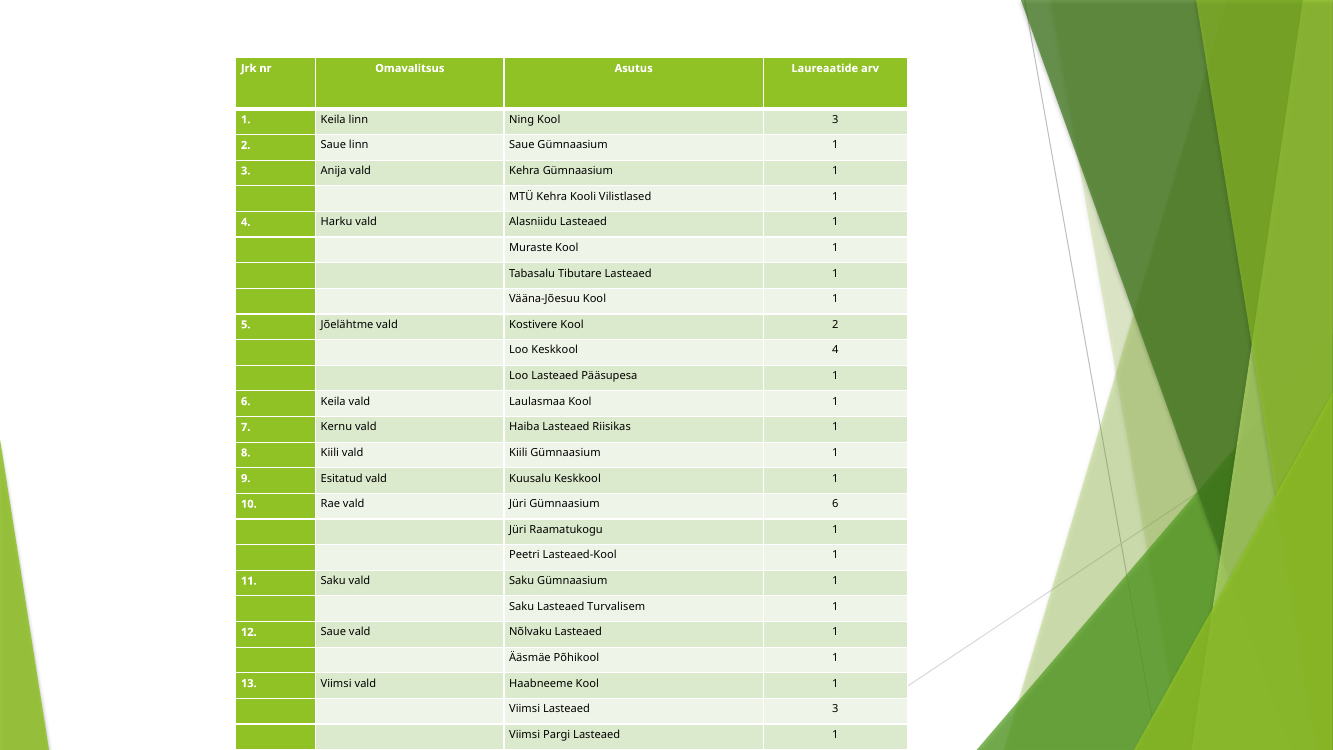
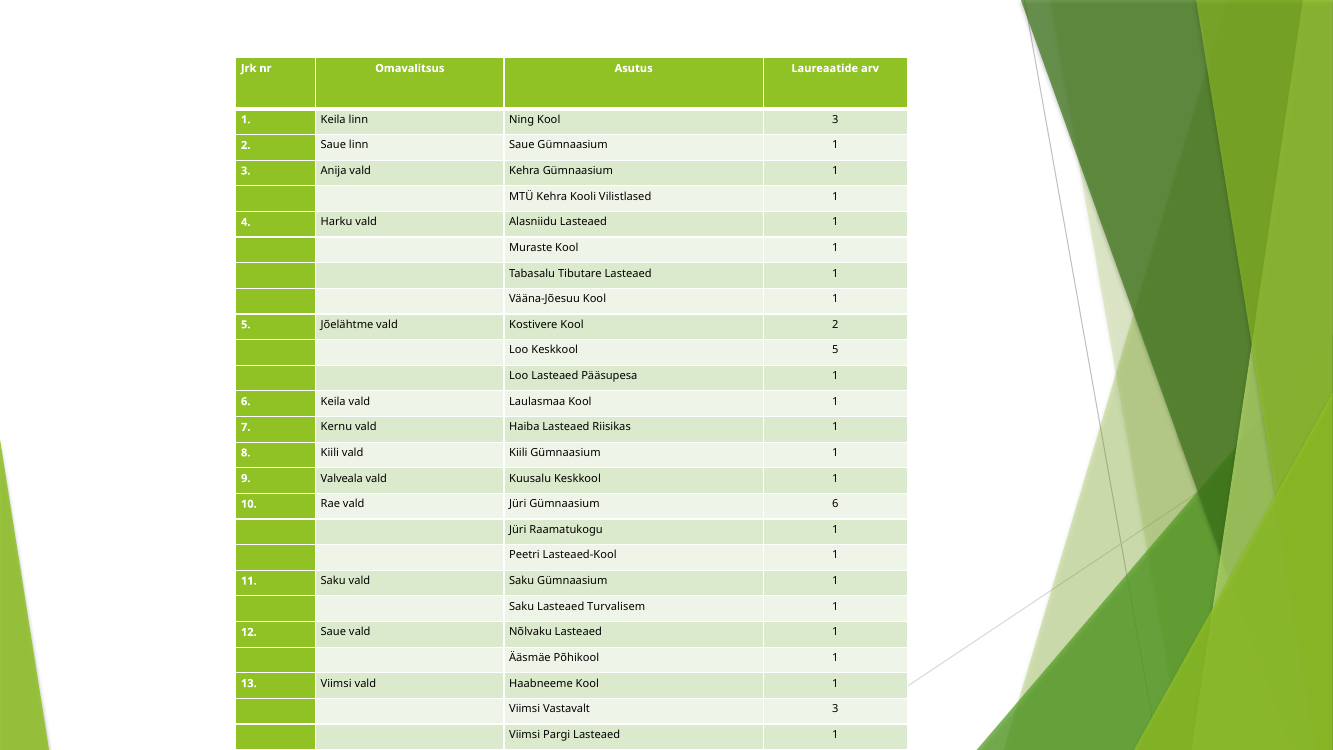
Keskkool 4: 4 -> 5 (835, 350)
Esitatud: Esitatud -> Valveala (342, 478)
Viimsi Lasteaed: Lasteaed -> Vastavalt (567, 709)
